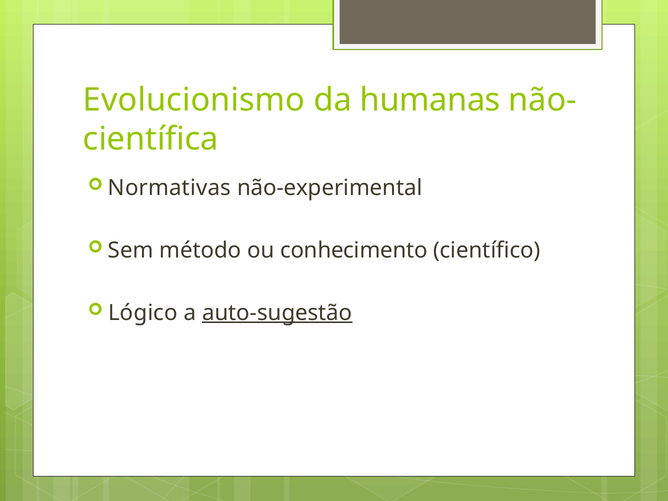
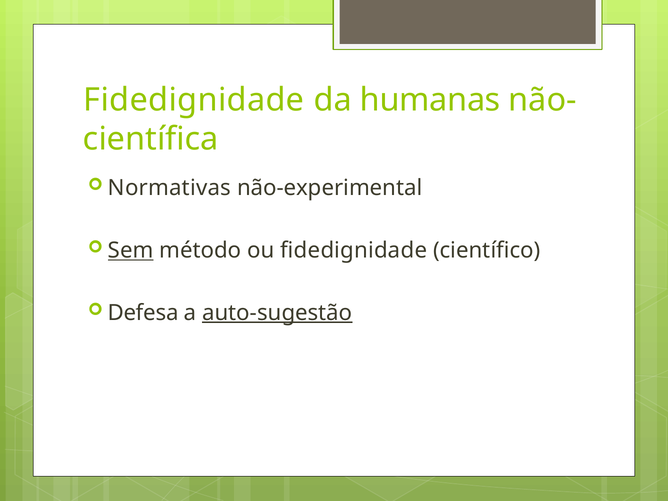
Evolucionismo: Evolucionismo -> Fidedignidade (194, 100)
Sem underline: none -> present (131, 250)
ou conhecimento: conhecimento -> fidedignidade (354, 250)
Lógico: Lógico -> Defesa (143, 313)
